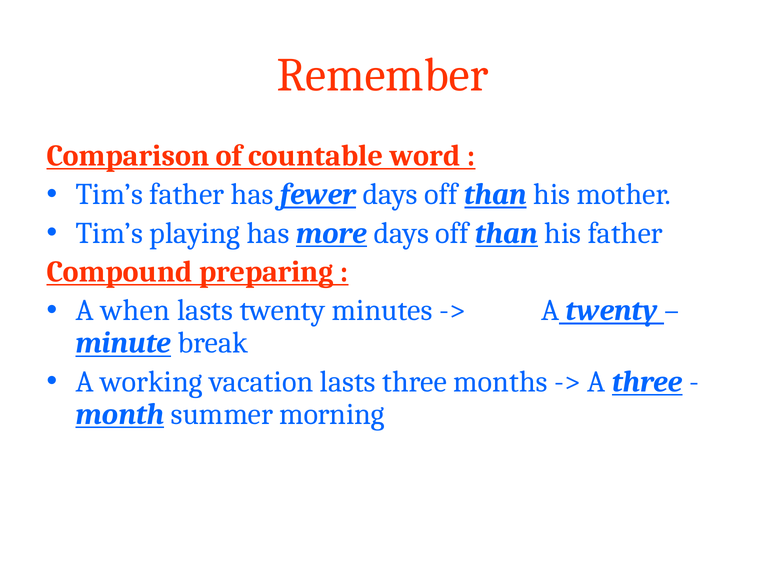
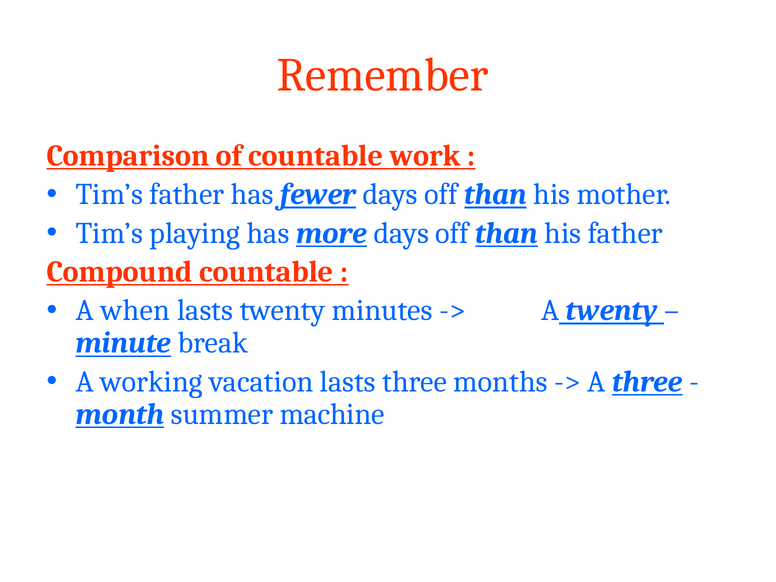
word: word -> work (425, 156)
Compound preparing: preparing -> countable (266, 272)
morning: morning -> machine (332, 414)
